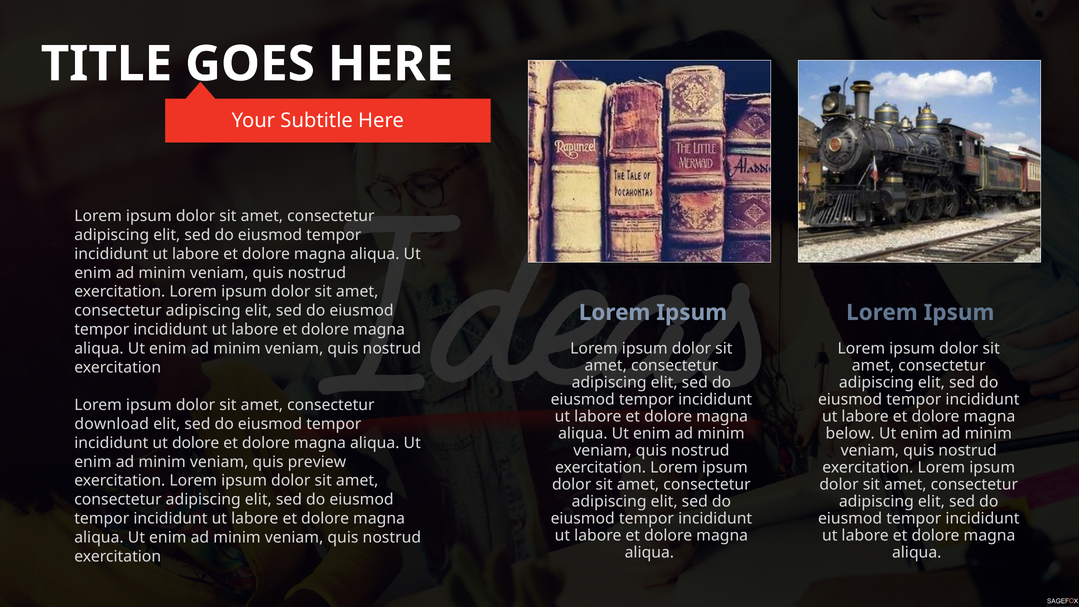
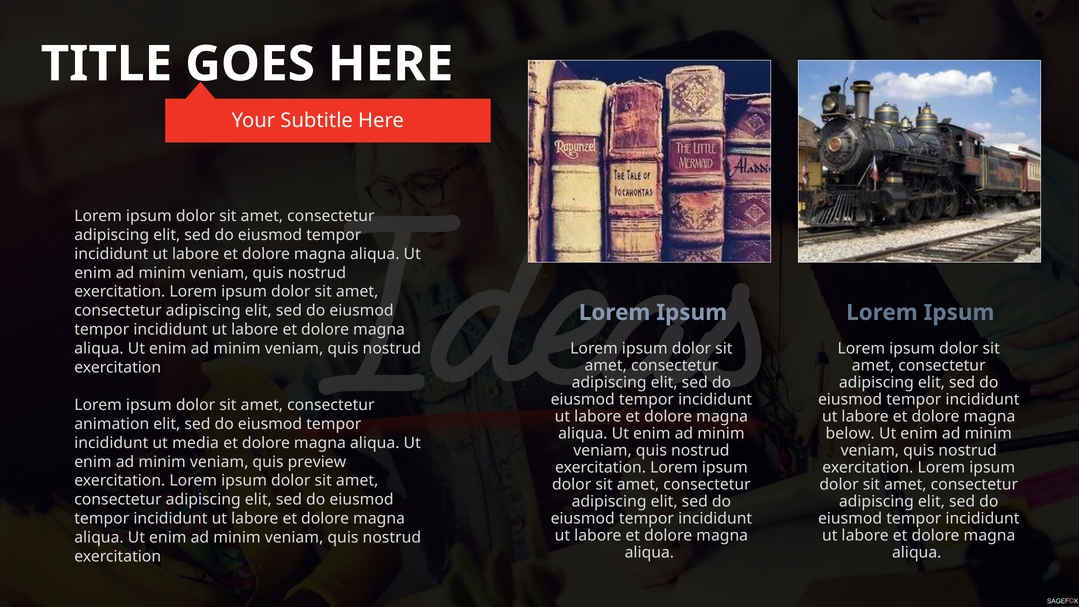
download: download -> animation (112, 424)
ut dolore: dolore -> media (196, 443)
